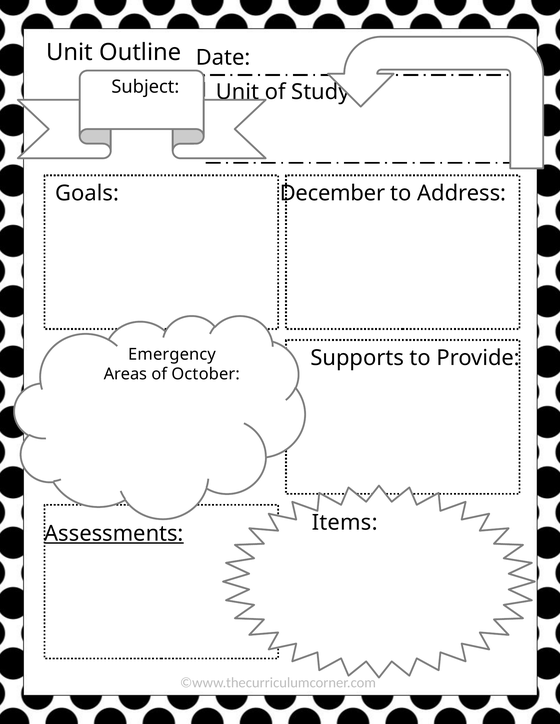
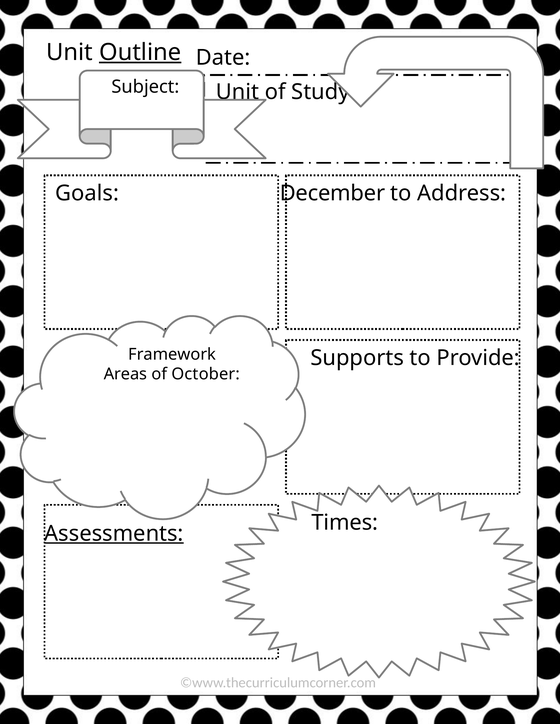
Outline underline: none -> present (140, 52)
Emergency: Emergency -> Framework (172, 355)
Items: Items -> Times (345, 523)
